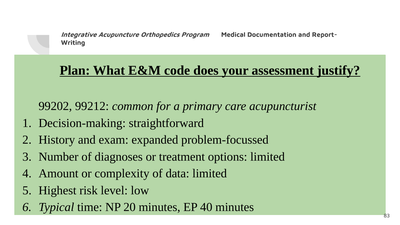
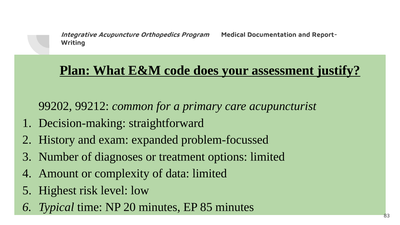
40: 40 -> 85 (206, 207)
